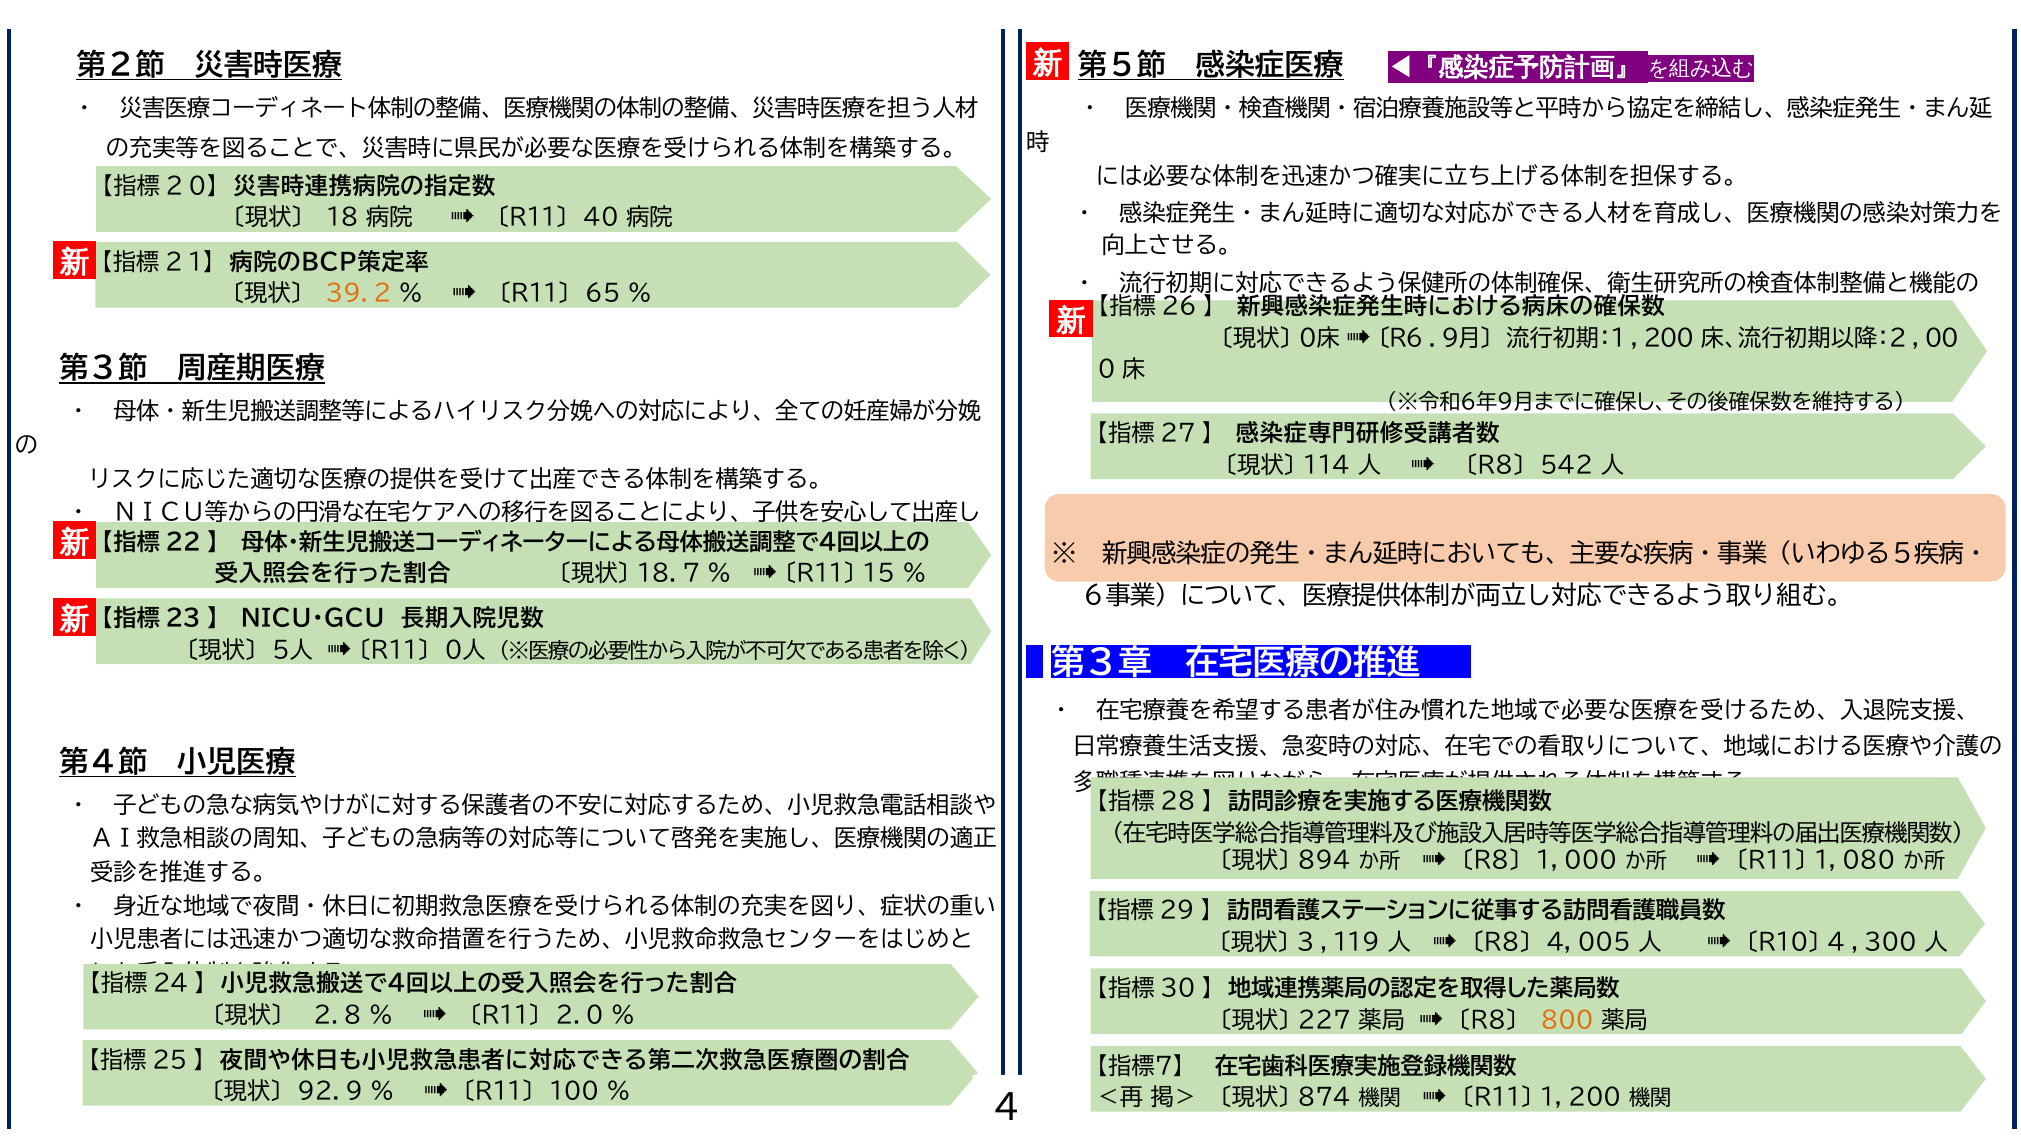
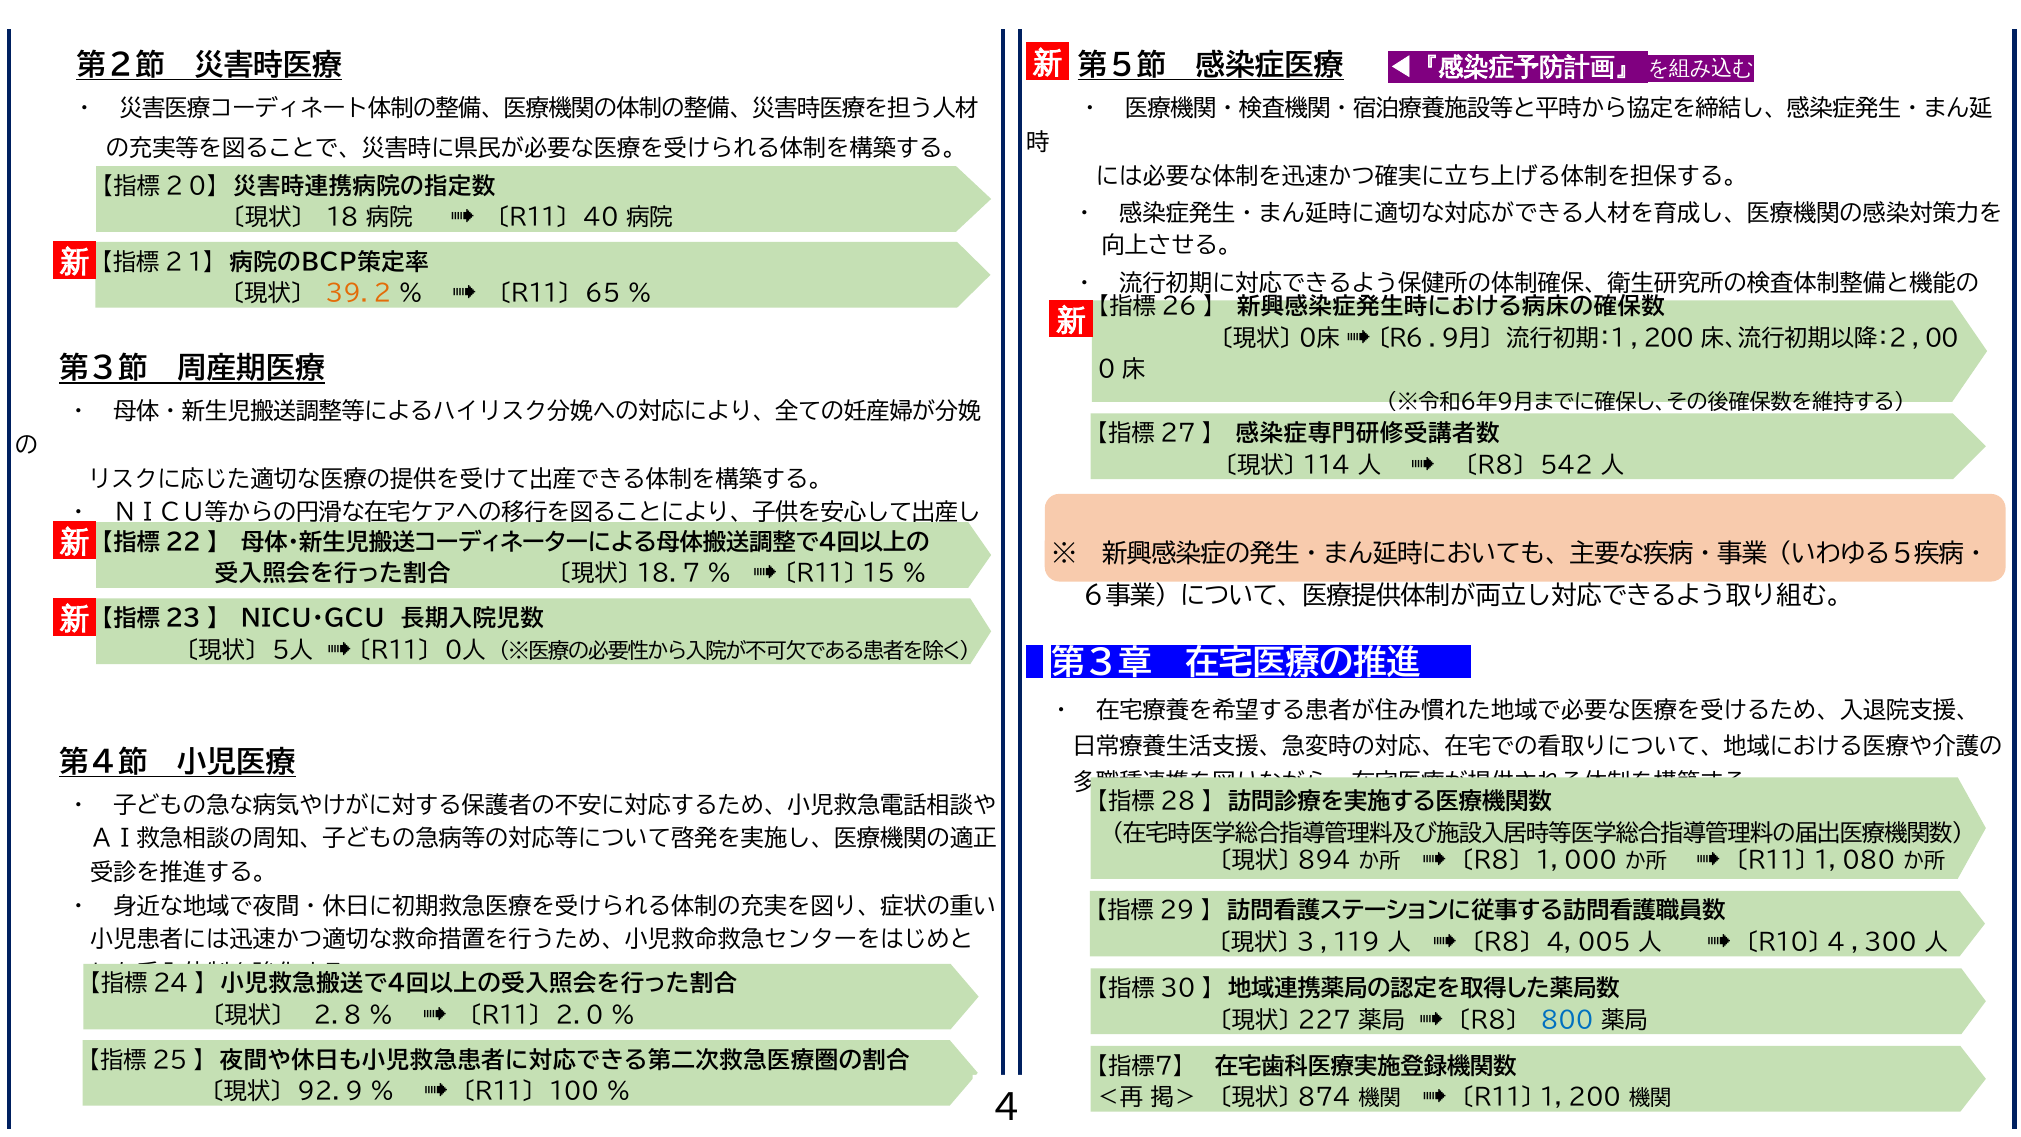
８００ colour: orange -> blue (1567, 1020)
